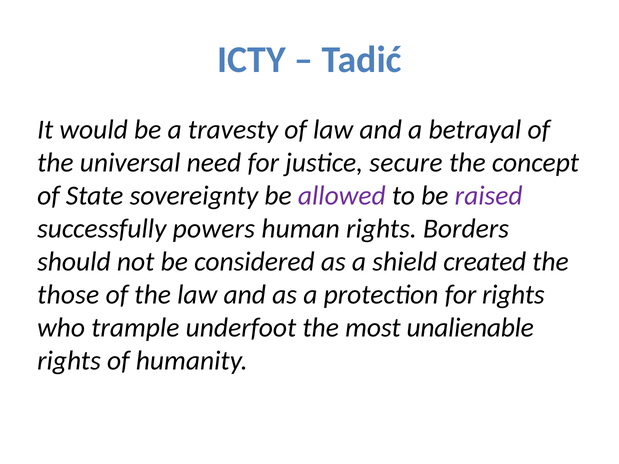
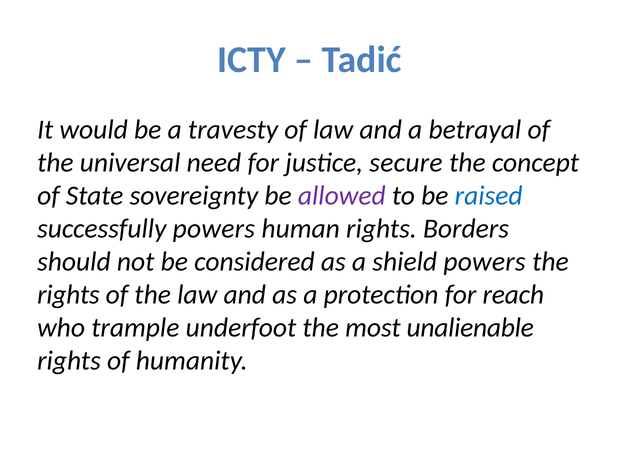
raised colour: purple -> blue (489, 196)
shield created: created -> powers (485, 262)
those: those -> rights (68, 295)
for rights: rights -> reach (513, 295)
